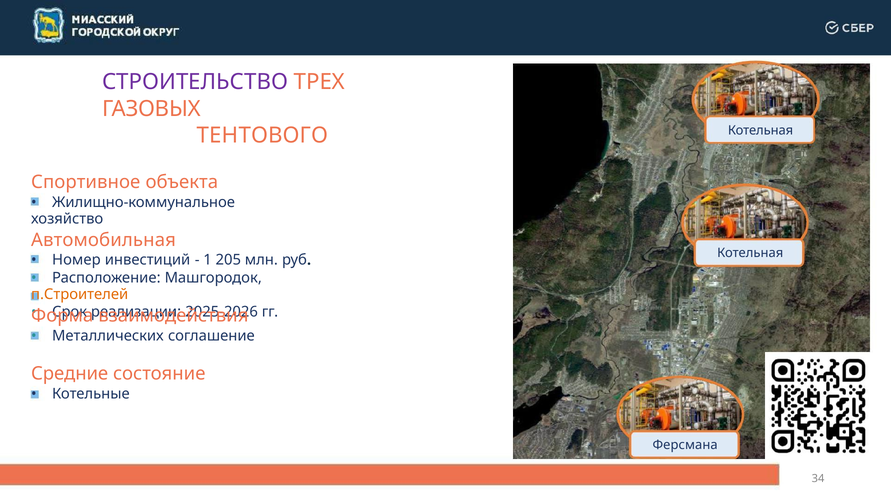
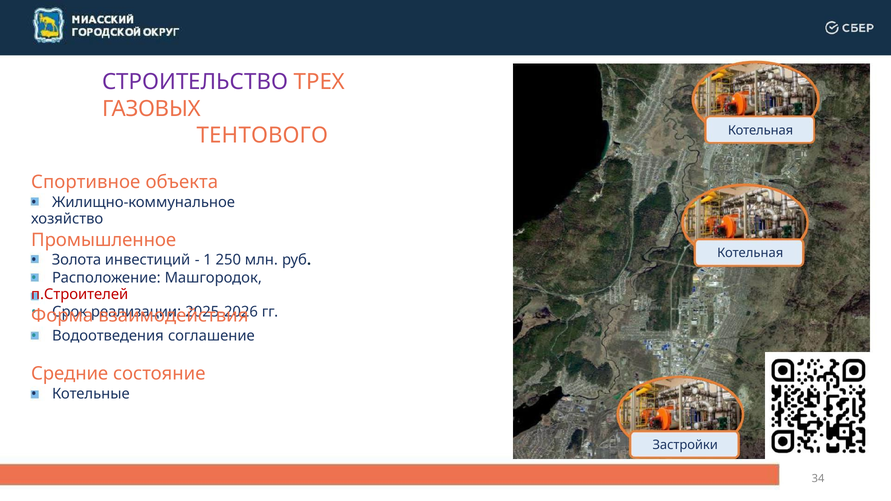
Автомобильная: Автомобильная -> Промышленное (104, 240)
Номер: Номер -> Золота (76, 260)
205: 205 -> 250 (228, 260)
п.Строителей colour: orange -> red (80, 294)
Металлических: Металлических -> Водоотведения (108, 336)
Ферсмана: Ферсмана -> Застройки (685, 445)
